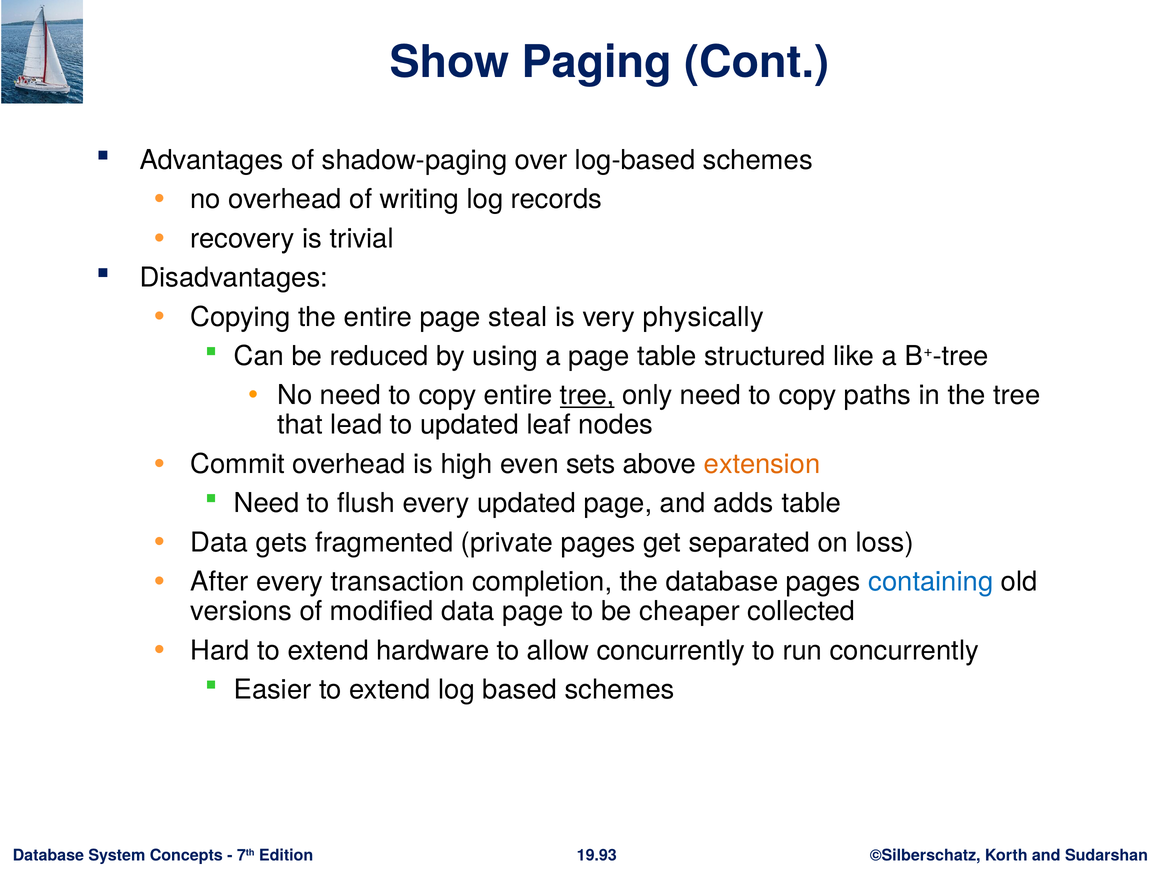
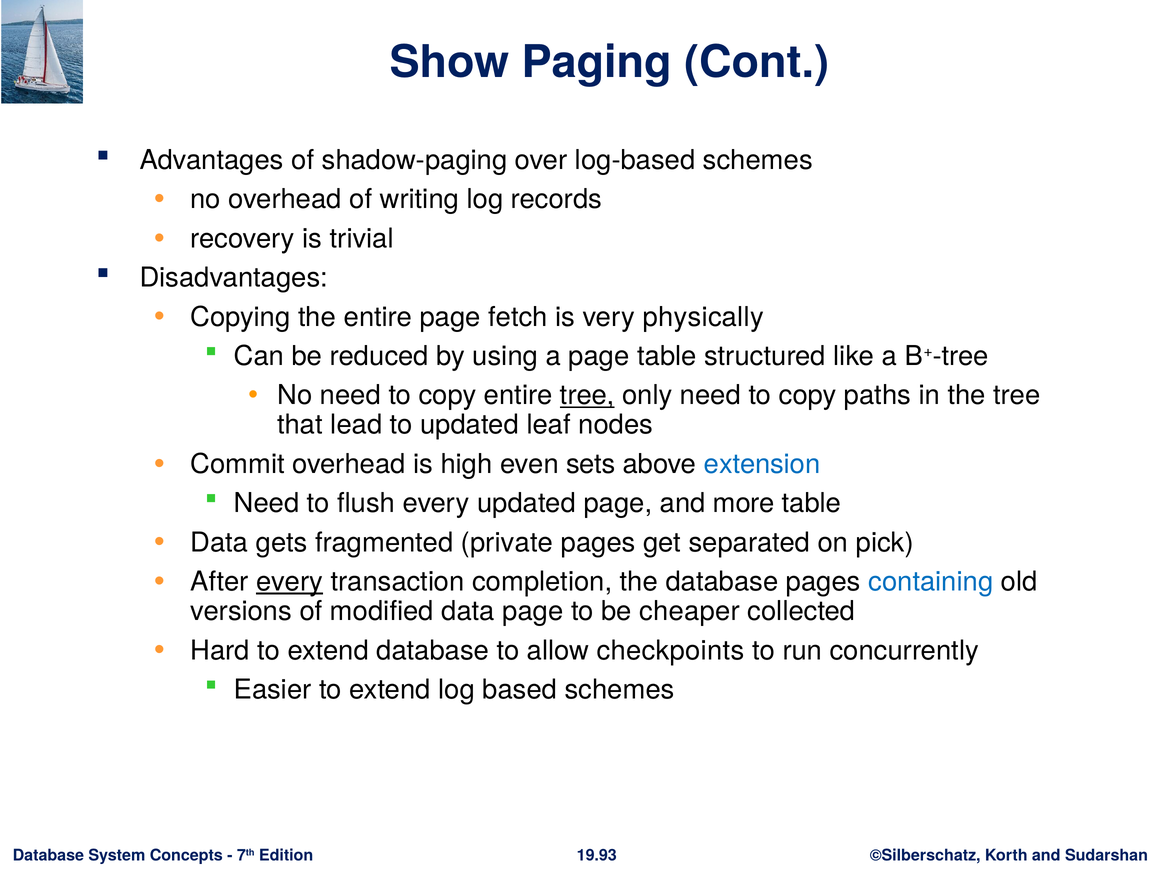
steal: steal -> fetch (518, 317)
extension colour: orange -> blue (762, 464)
adds: adds -> more (744, 503)
loss: loss -> pick (885, 543)
every underline: none -> present (289, 582)
extend hardware: hardware -> database (433, 650)
allow concurrently: concurrently -> checkpoints (671, 650)
